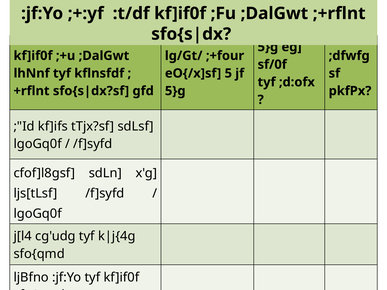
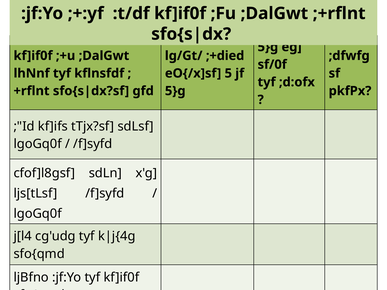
;+four: ;+four -> ;+died (225, 56)
